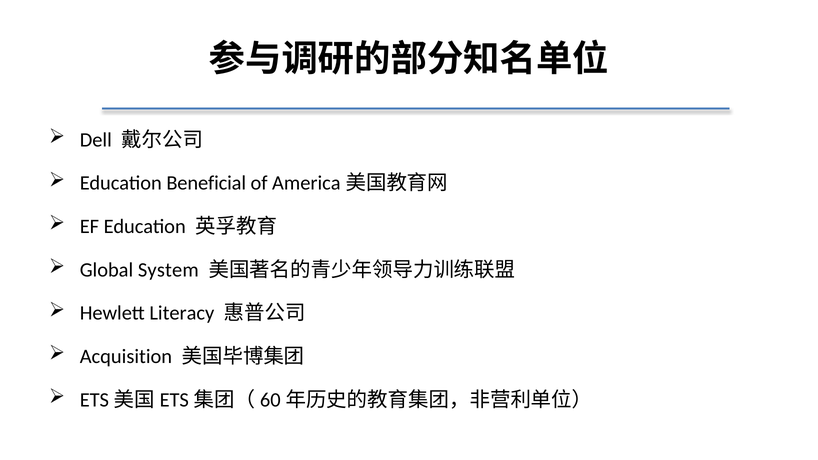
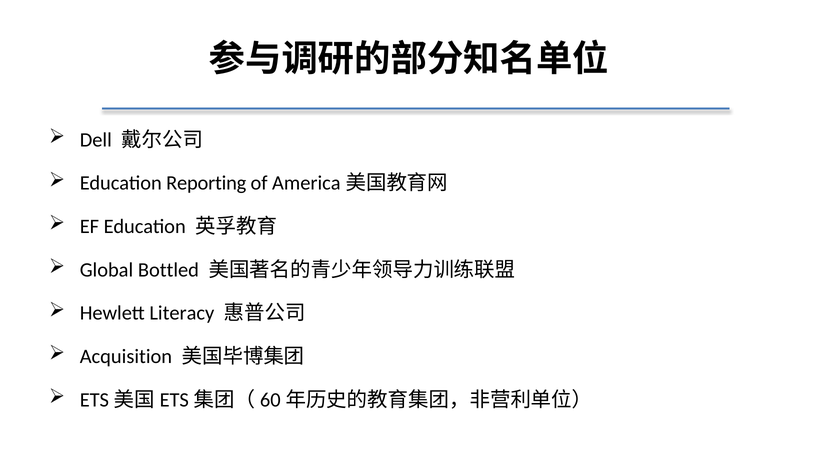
Beneficial: Beneficial -> Reporting (206, 183)
System: System -> Bottled (168, 270)
